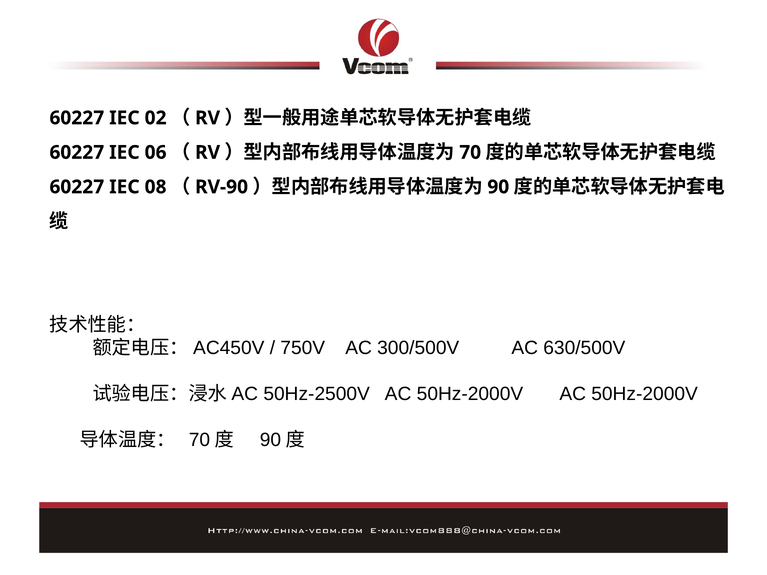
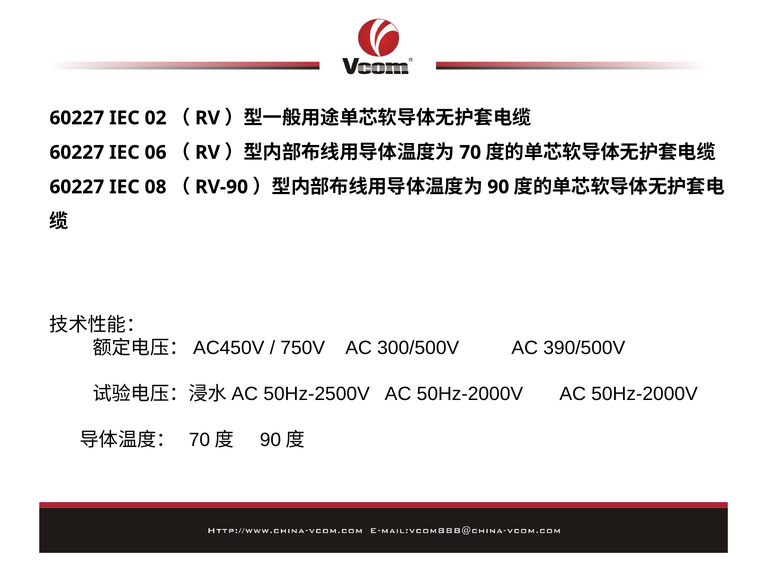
630/500V: 630/500V -> 390/500V (584, 348)
